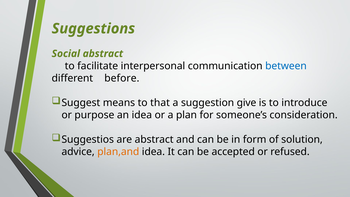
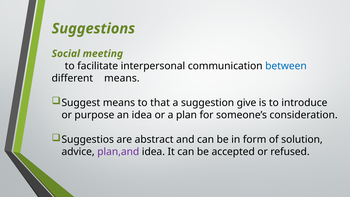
Social abstract: abstract -> meeting (103, 54)
different before: before -> means (122, 78)
plan,and colour: orange -> purple (118, 152)
